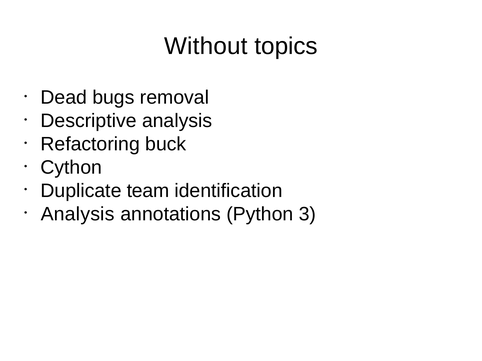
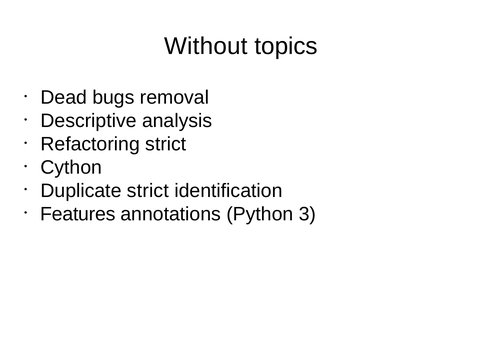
Refactoring buck: buck -> strict (166, 144)
Duplicate team: team -> strict (148, 191)
Analysis: Analysis -> Features (78, 214)
